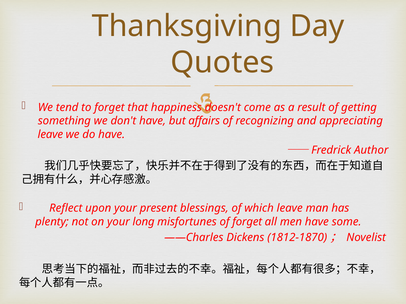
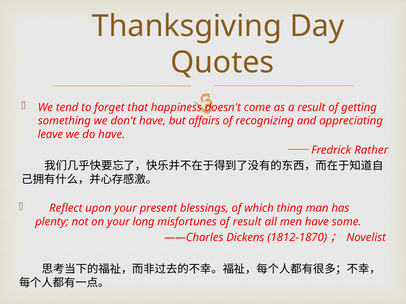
Author: Author -> Rather (371, 150)
which leave: leave -> thing (290, 209)
of forget: forget -> result (247, 222)
